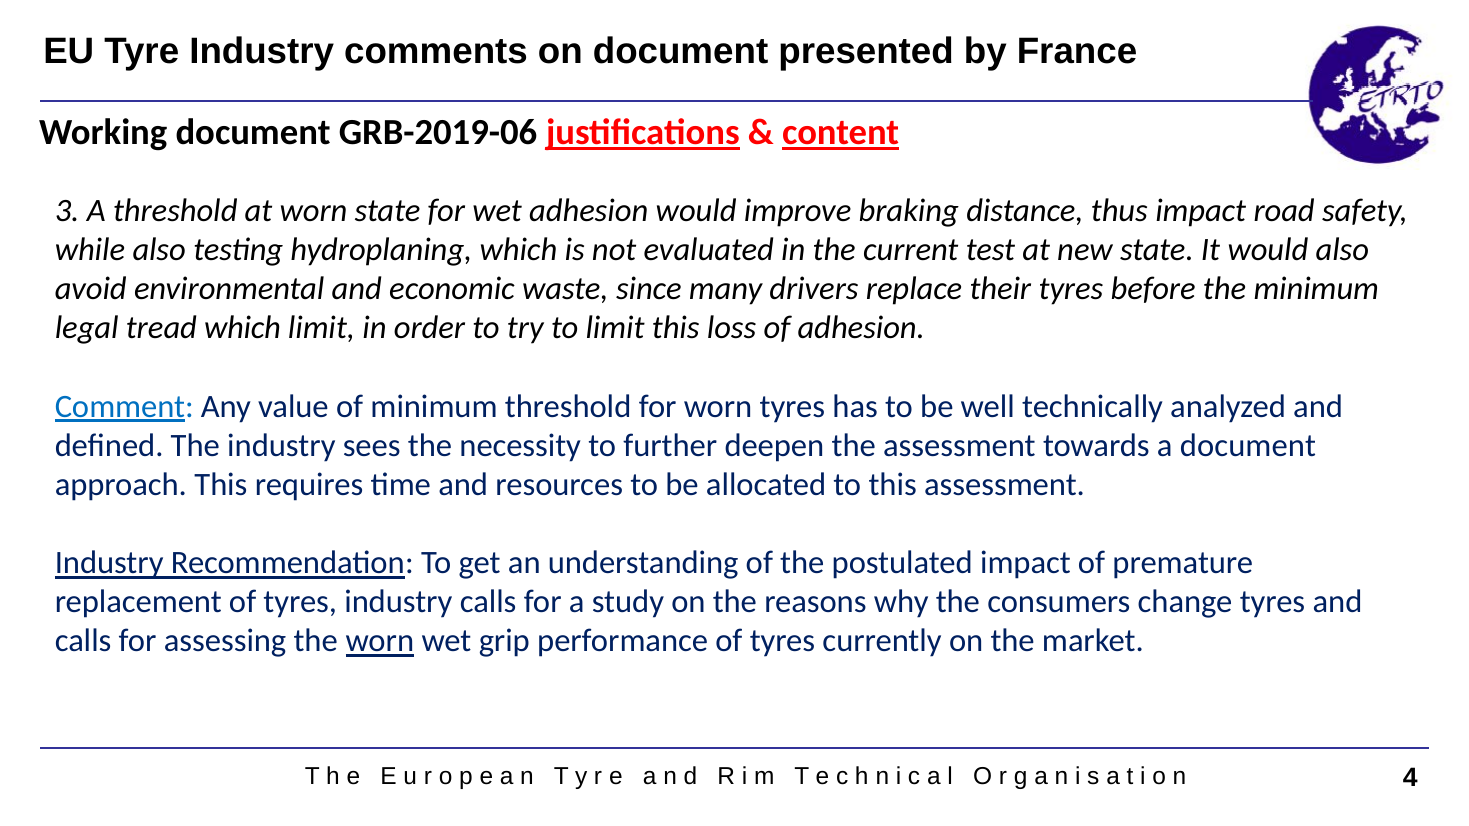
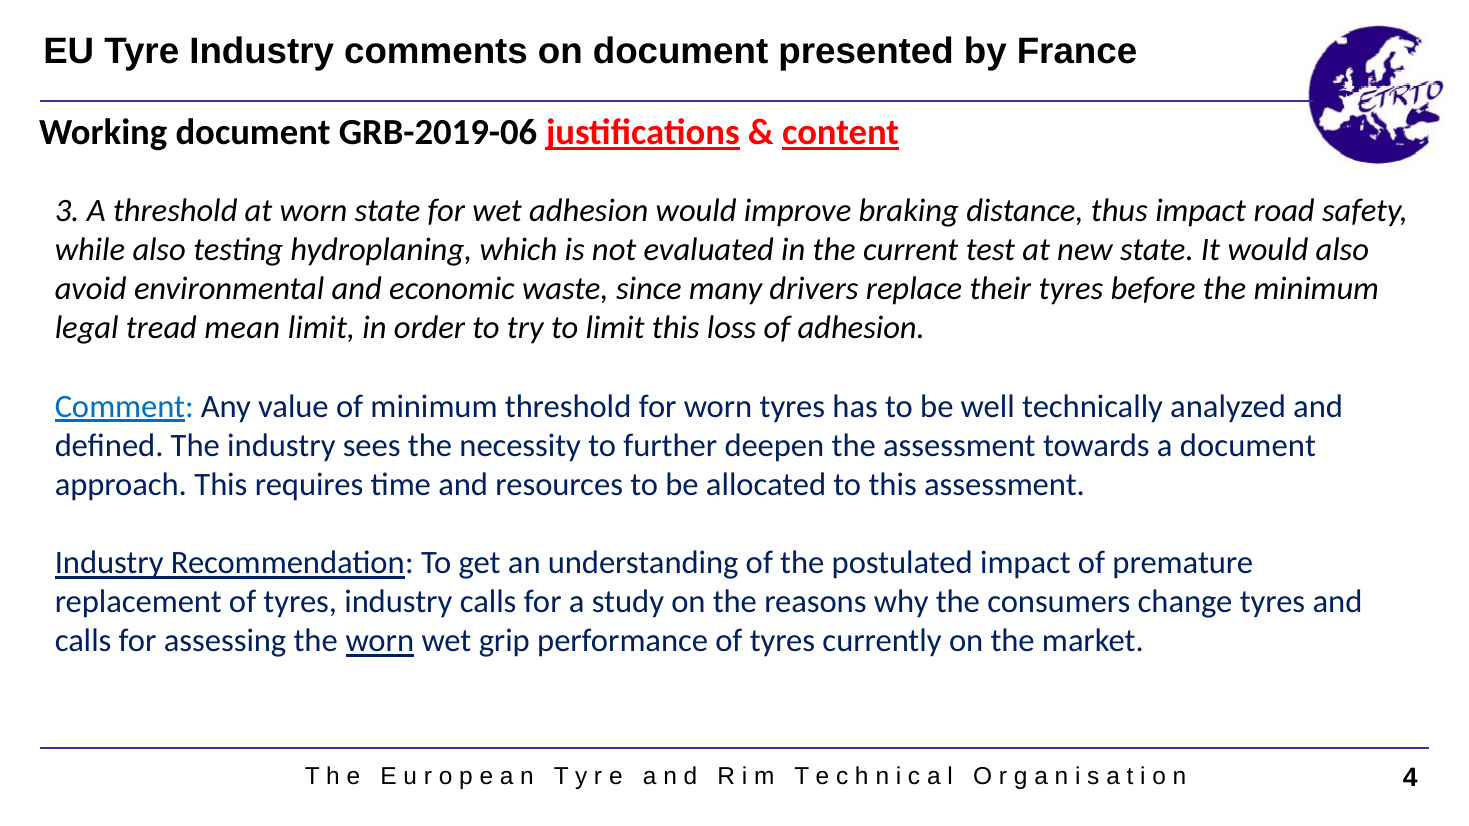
tread which: which -> mean (242, 328)
